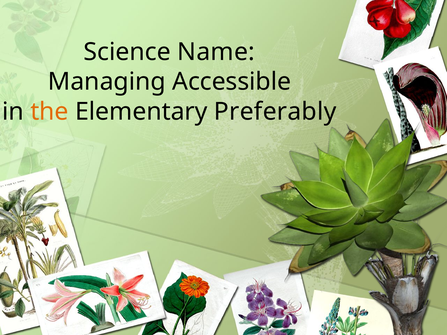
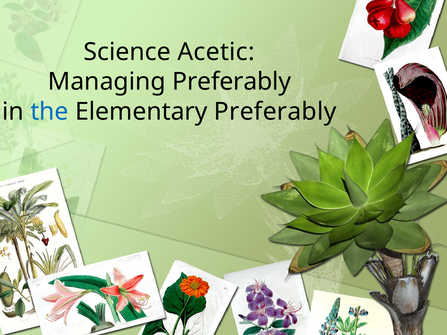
Name: Name -> Acetic (216, 52)
Managing Accessible: Accessible -> Preferably (232, 82)
the colour: orange -> blue (50, 112)
